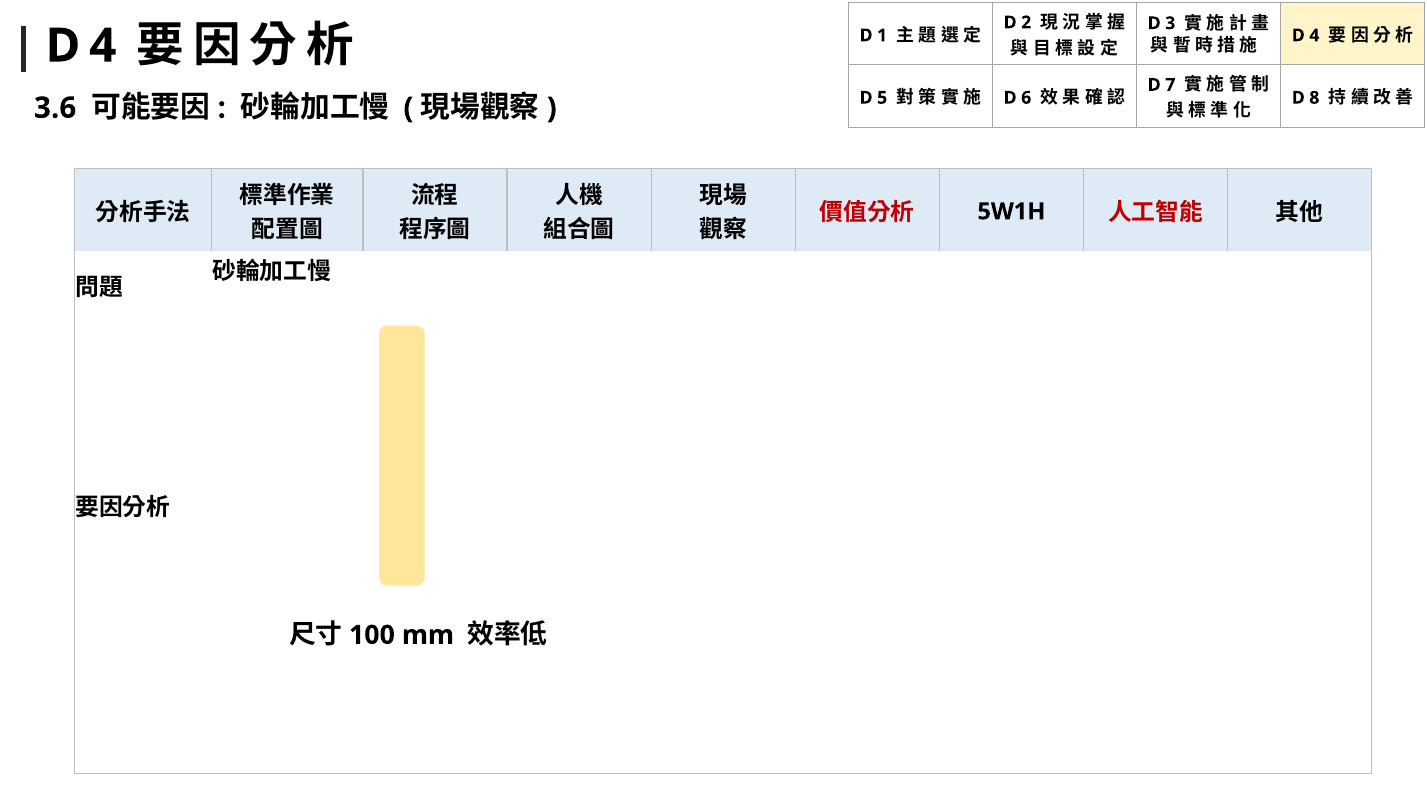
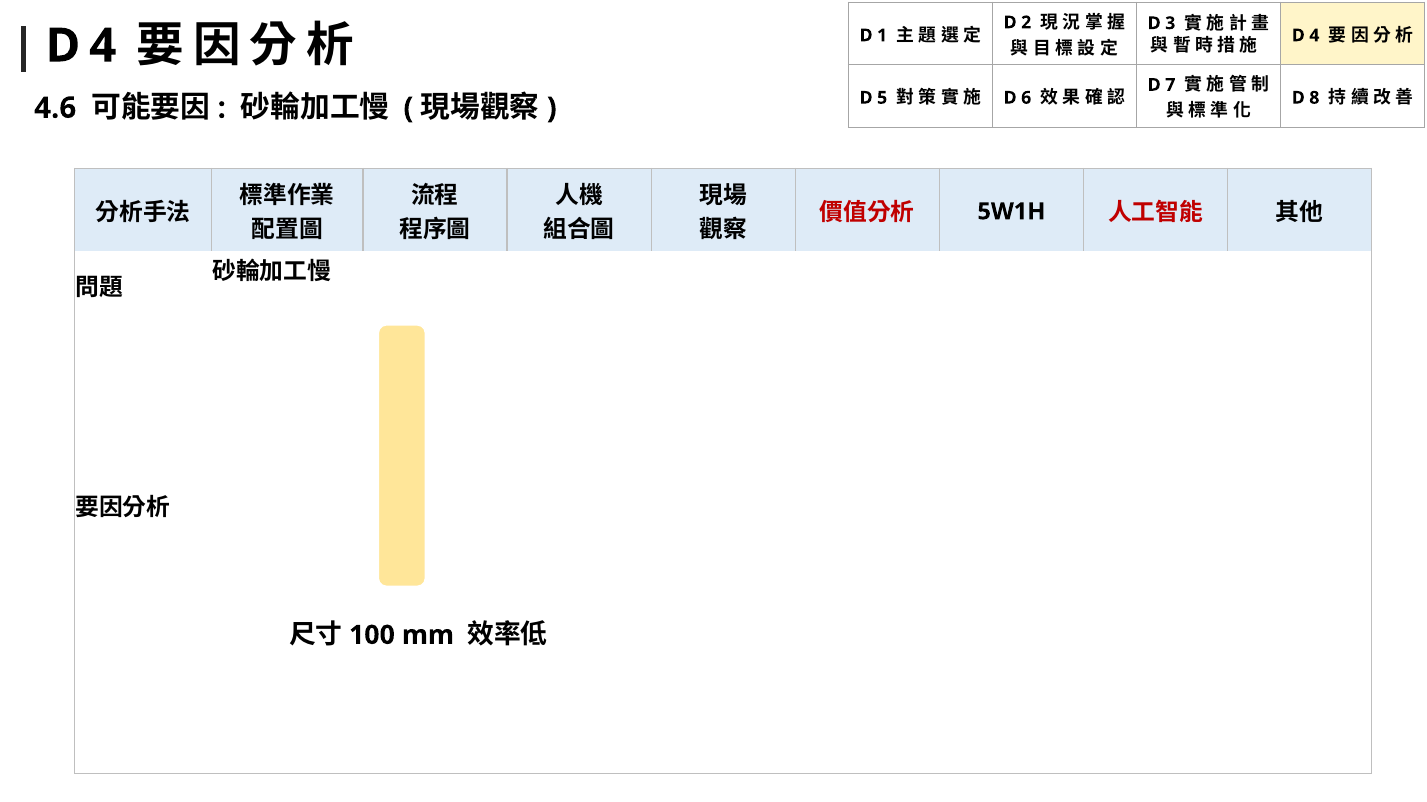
3.6: 3.6 -> 4.6 (55, 108)
